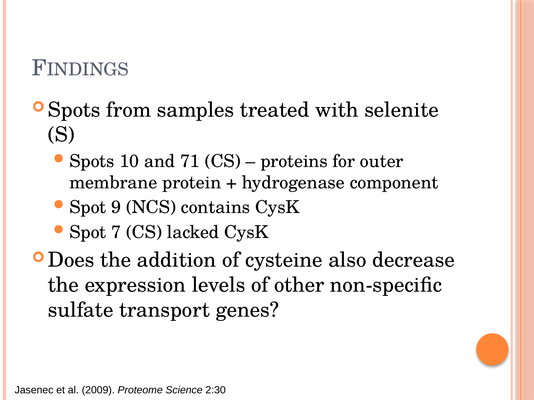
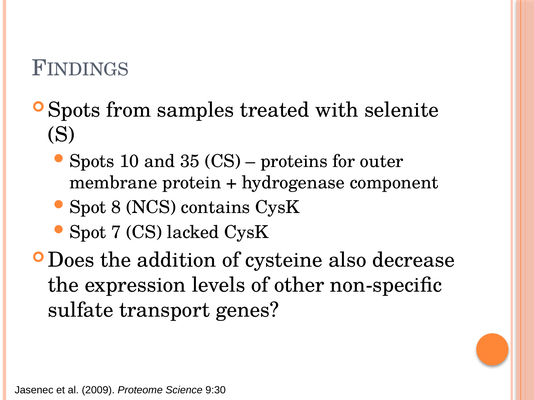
71: 71 -> 35 (190, 161)
9: 9 -> 8 (116, 208)
2:30: 2:30 -> 9:30 (216, 391)
